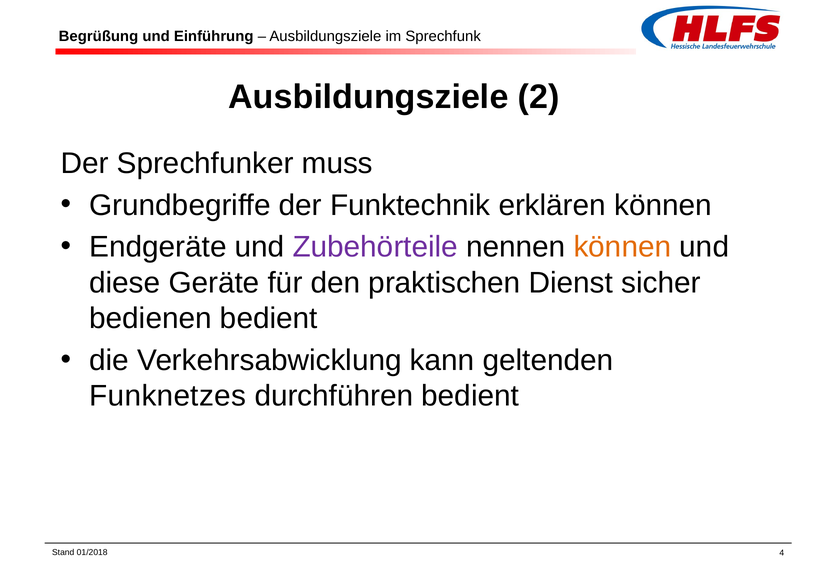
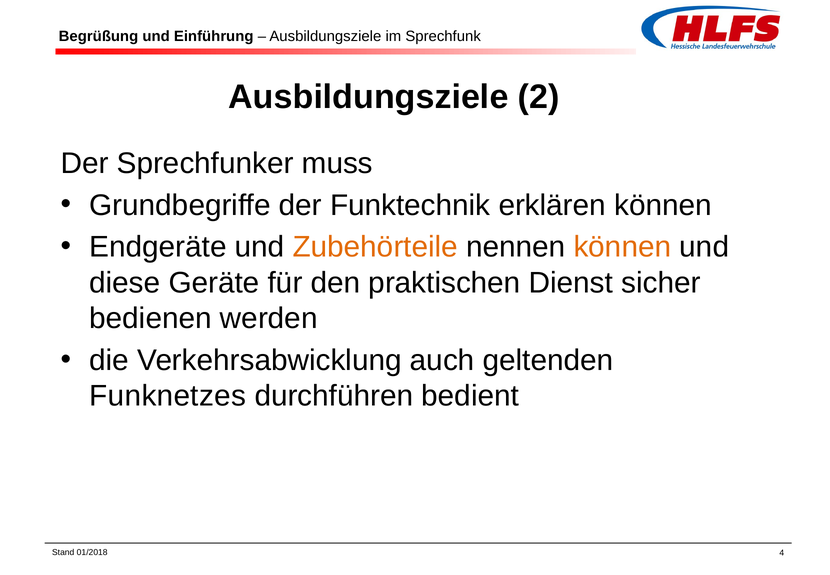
Zubehörteile colour: purple -> orange (375, 247)
bedienen bedient: bedient -> werden (269, 318)
kann: kann -> auch (442, 360)
